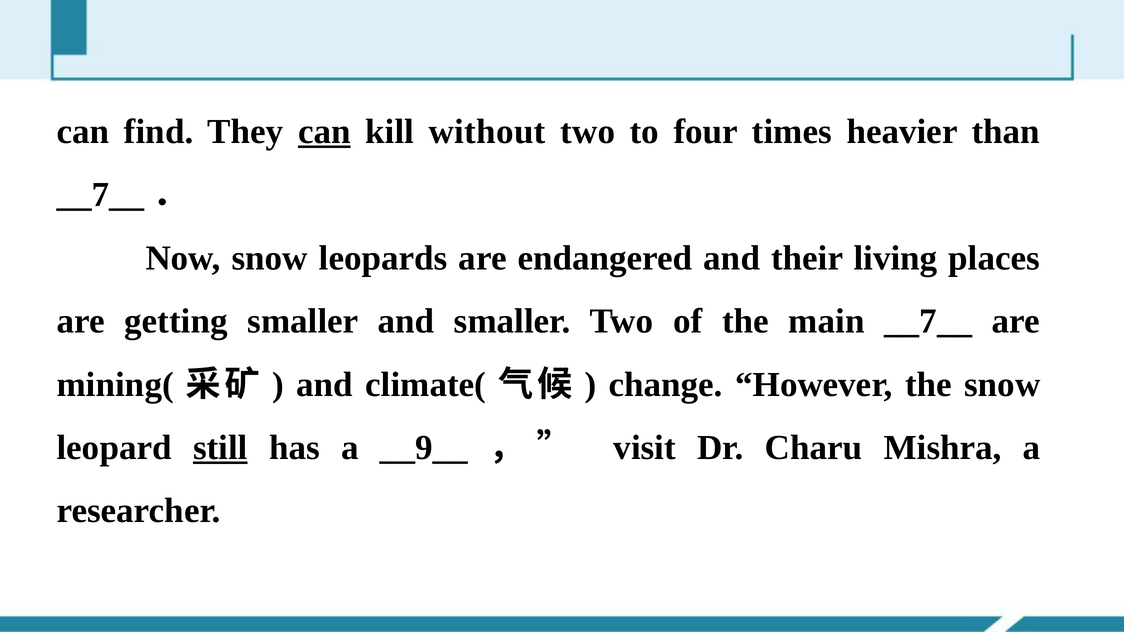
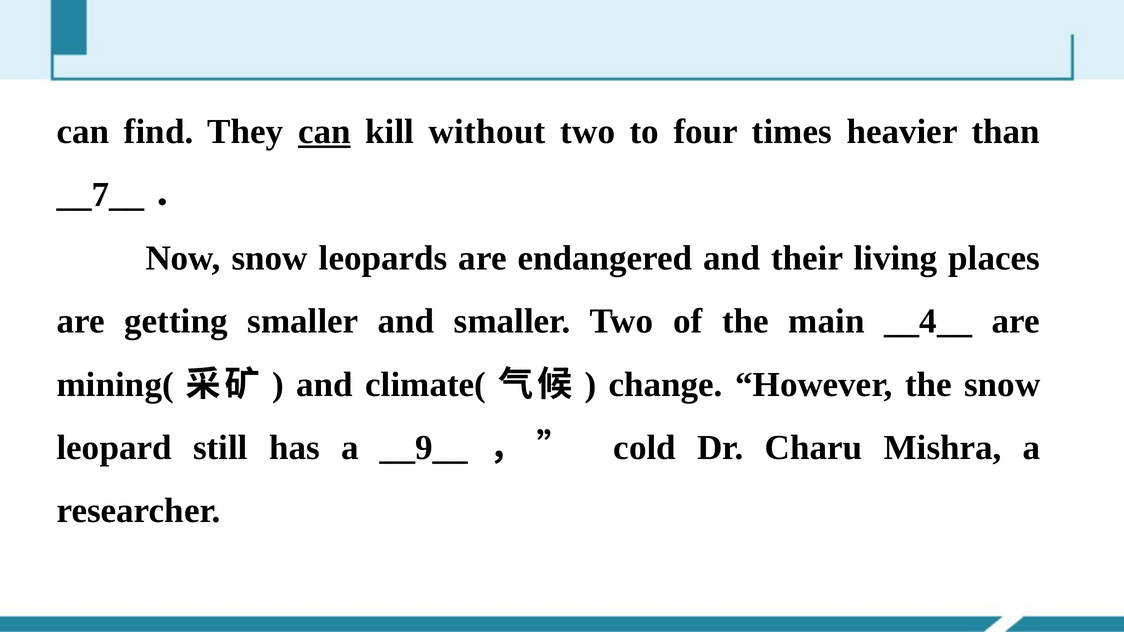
main __7__: __7__ -> __4__ (928, 321)
still underline: present -> none (220, 448)
visit: visit -> cold (645, 448)
